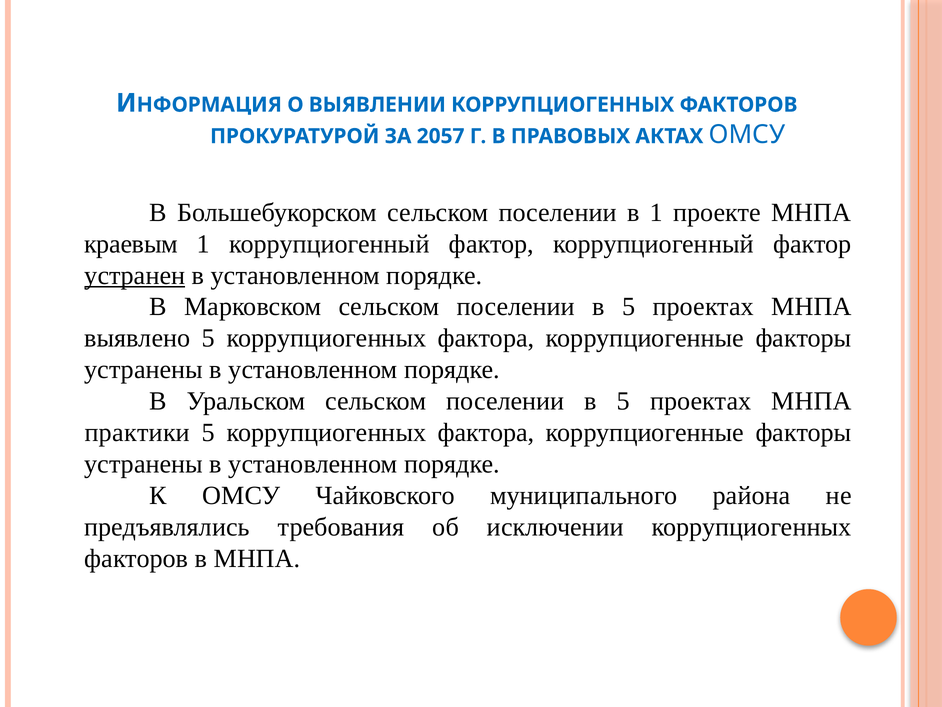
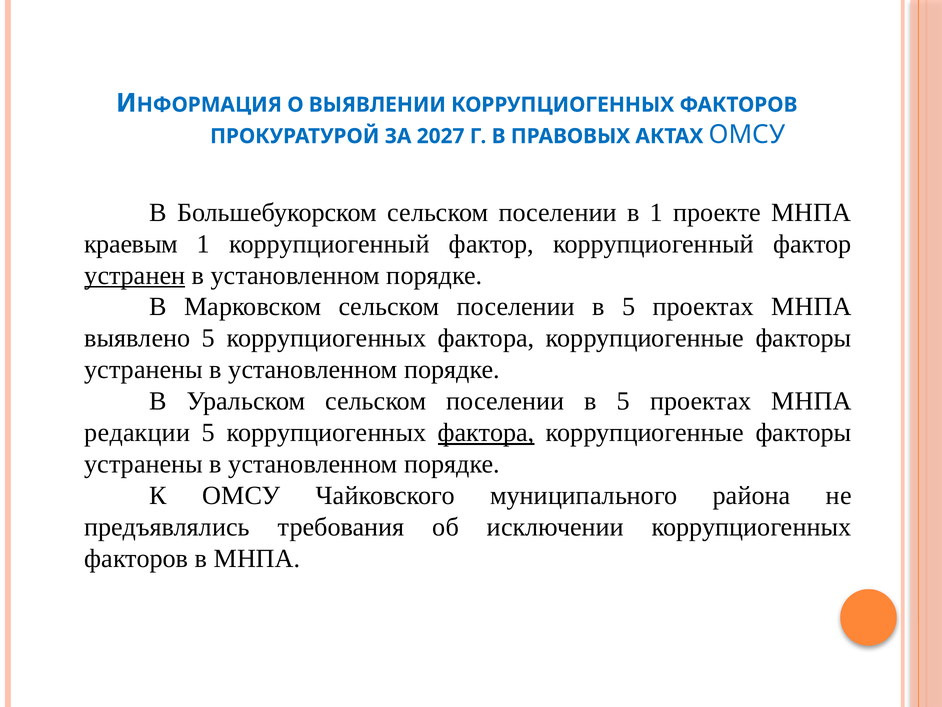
2057: 2057 -> 2027 (441, 136)
практики: практики -> редакции (137, 432)
фактора underline: none -> present (486, 432)
